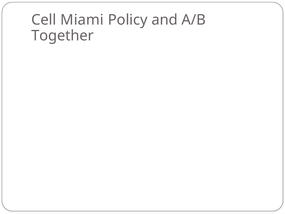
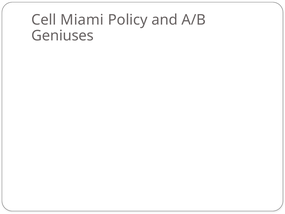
Together: Together -> Geniuses (63, 36)
